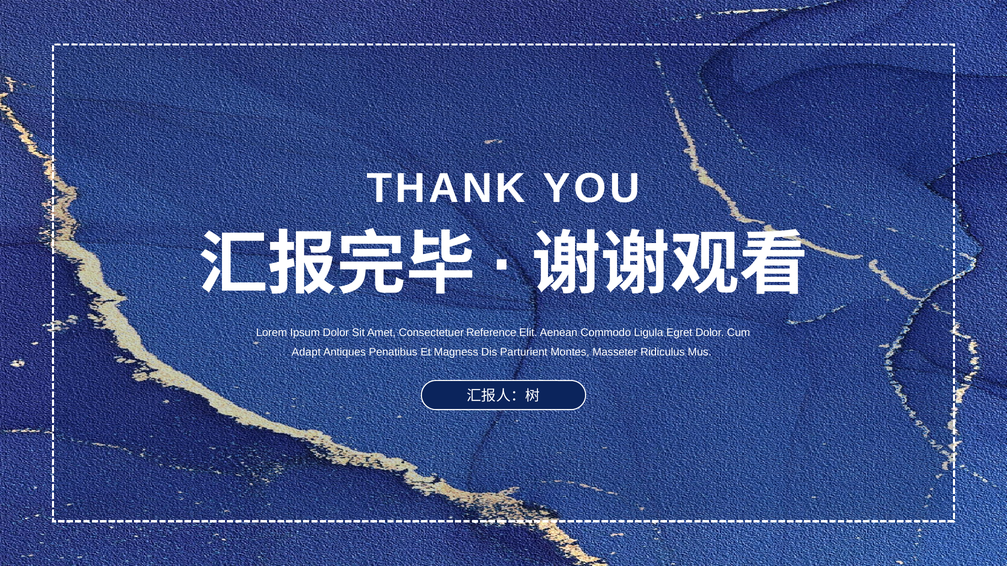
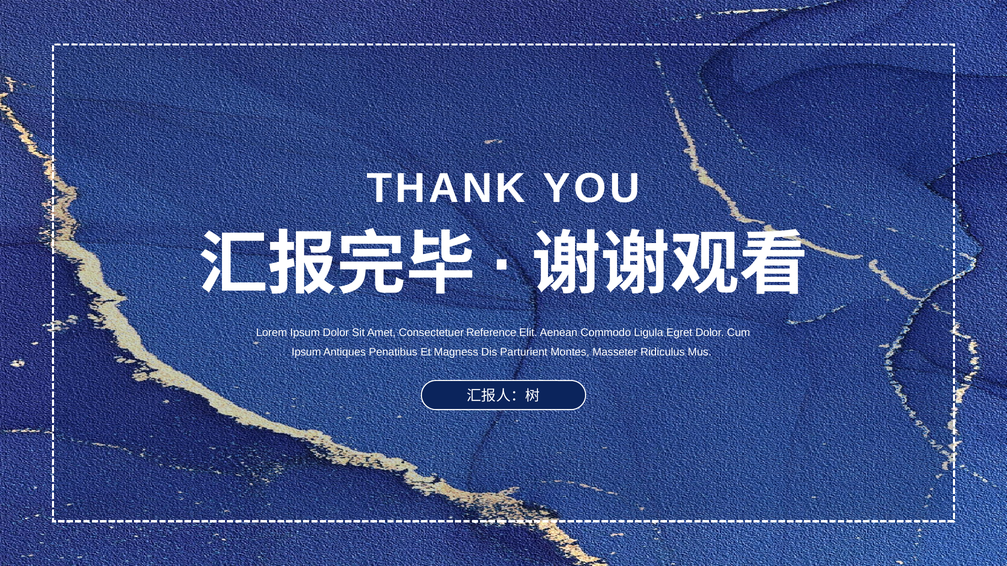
Adapt: Adapt -> Ipsum (306, 353)
